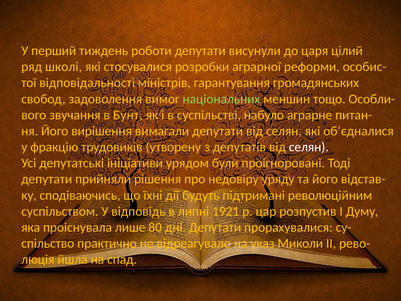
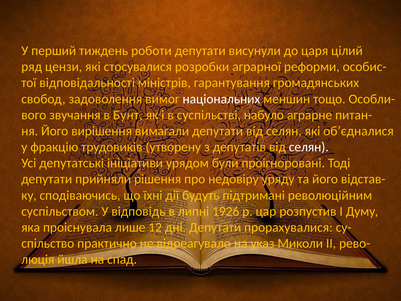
школі: школі -> цензи (64, 67)
національних colour: light green -> white (221, 99)
1921: 1921 -> 1926 (226, 211)
80: 80 -> 12 (155, 227)
